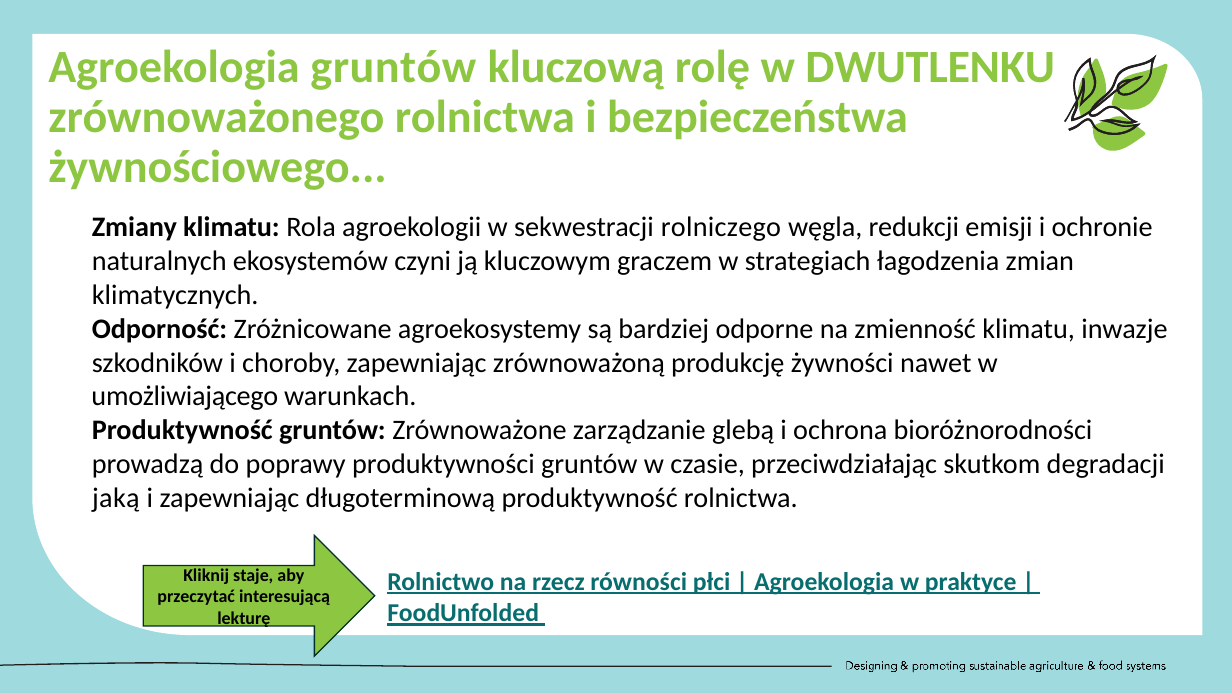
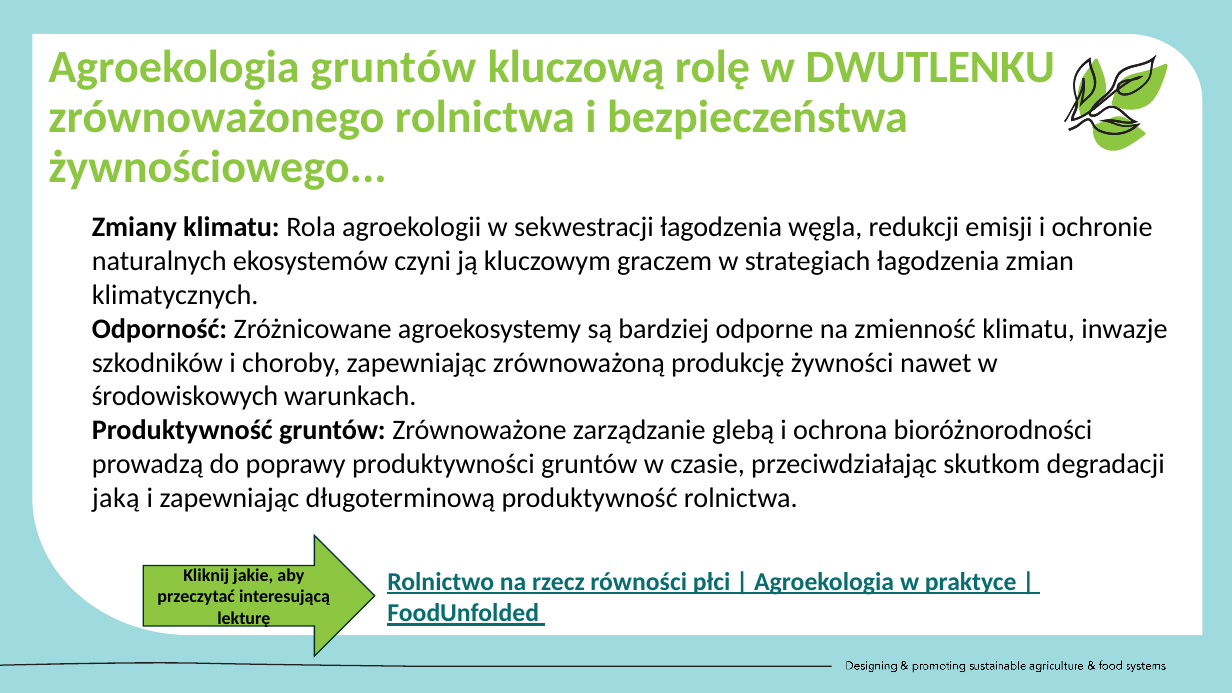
sekwestracji rolniczego: rolniczego -> łagodzenia (721, 227)
umożliwiającego: umożliwiającego -> środowiskowych (185, 397)
staje: staje -> jakie (253, 575)
